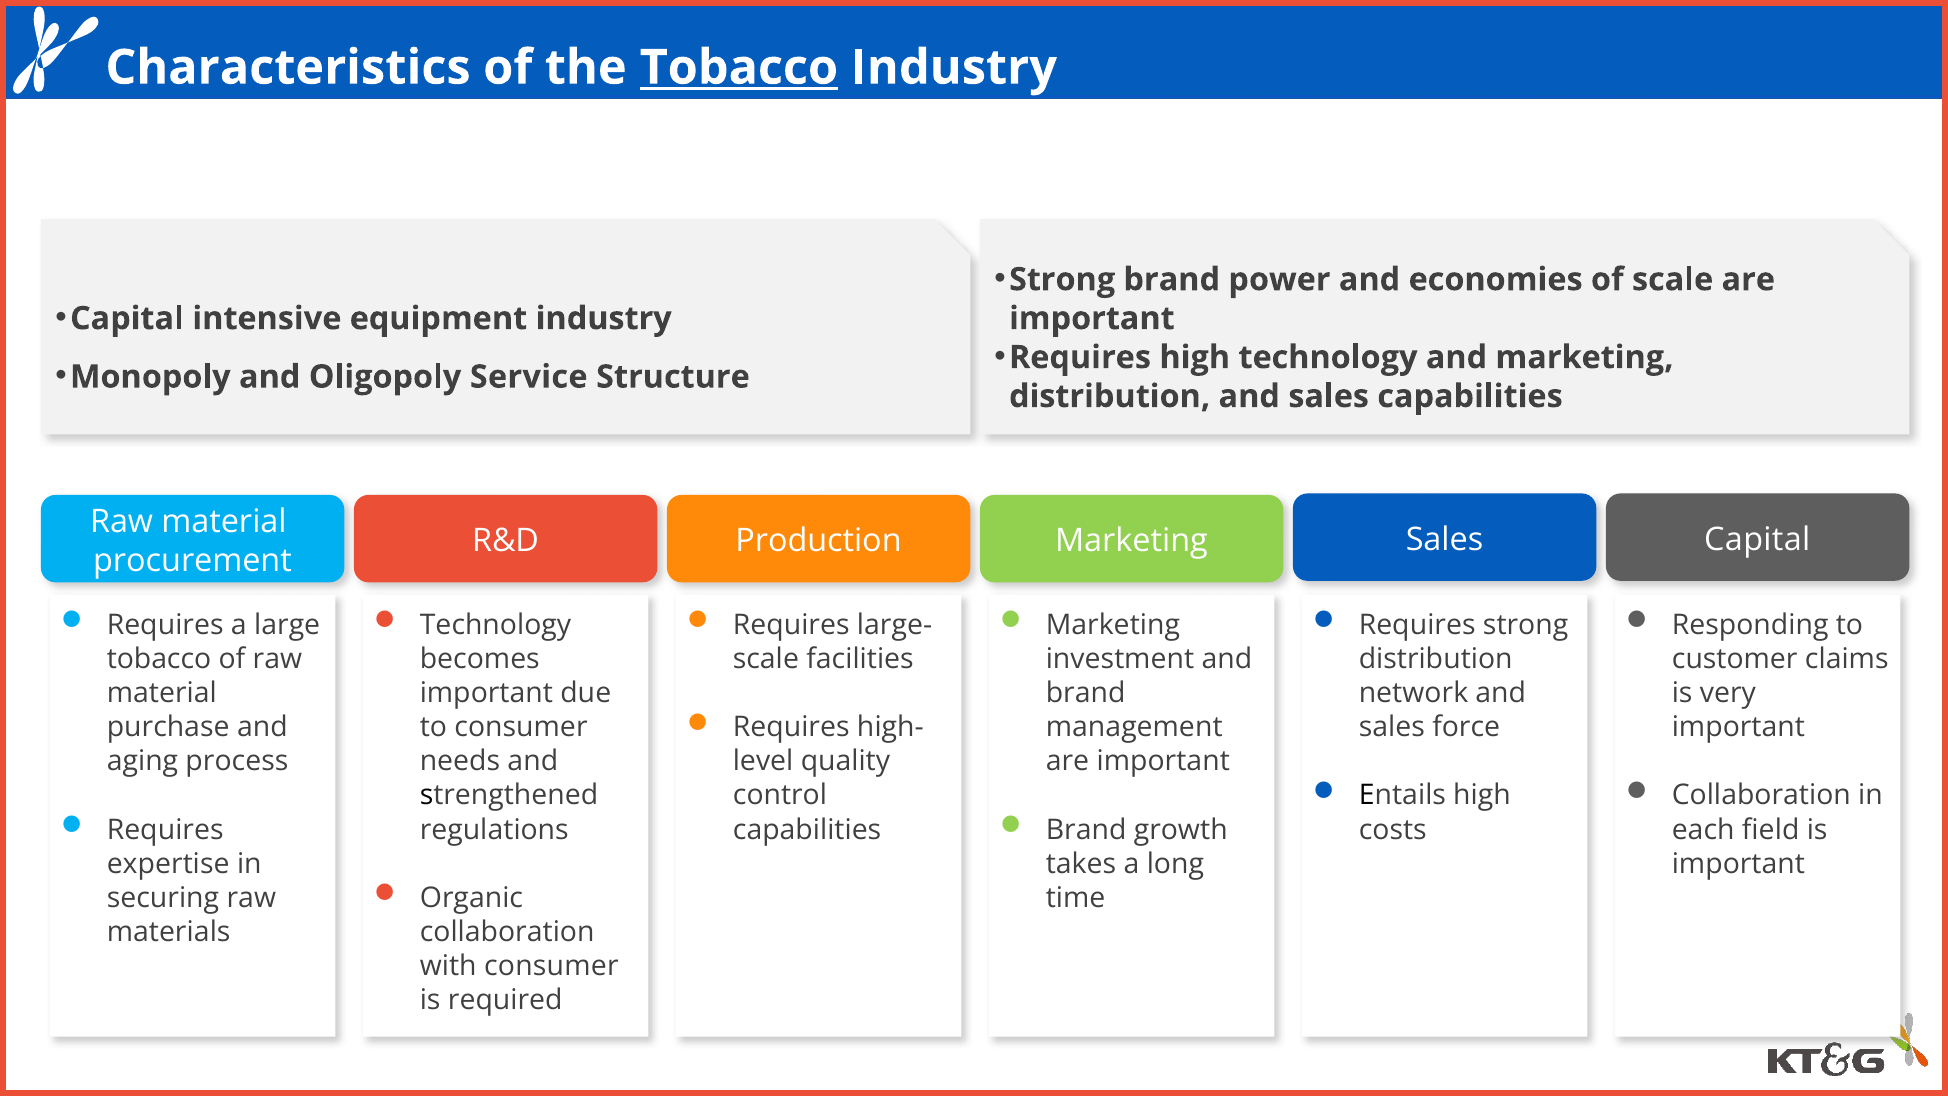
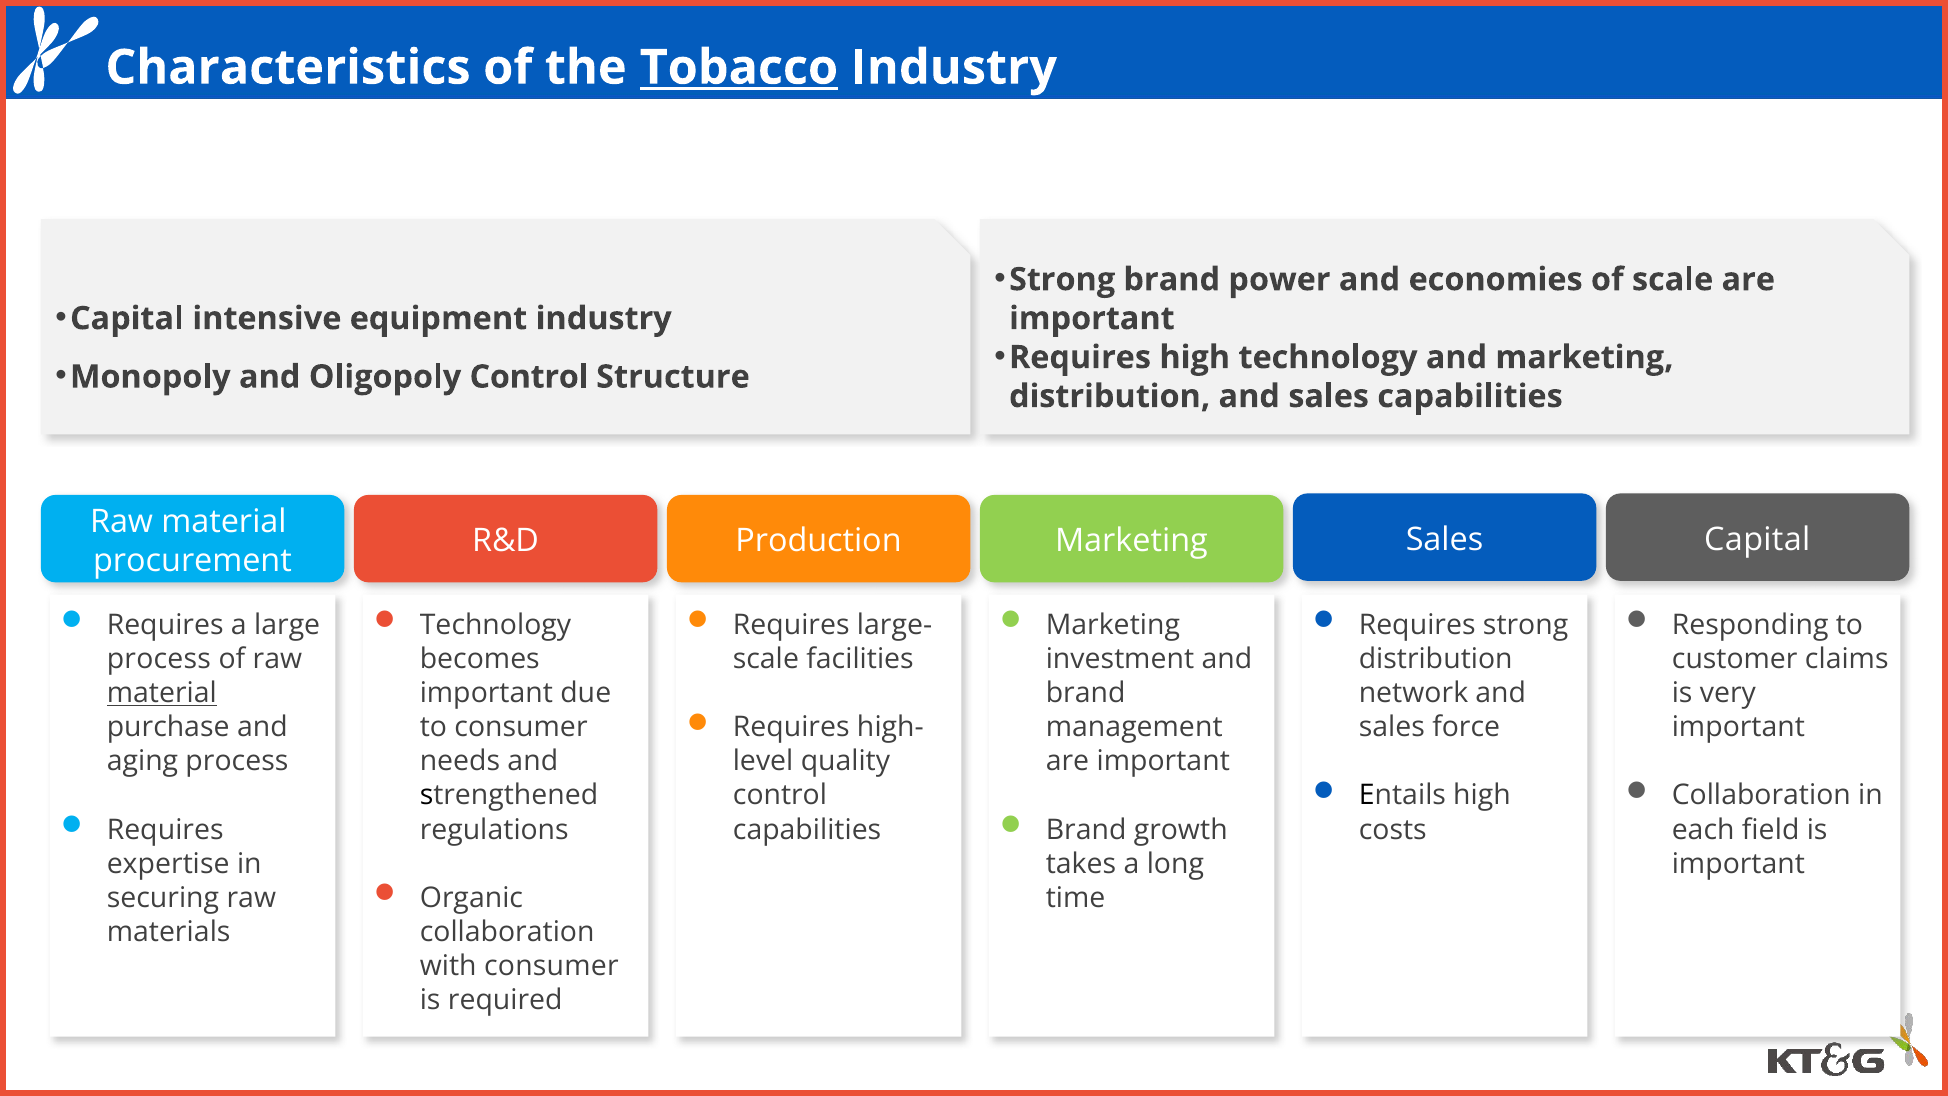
Oligopoly Service: Service -> Control (529, 377)
tobacco: tobacco -> process (159, 659)
material underline: none -> present (162, 693)
